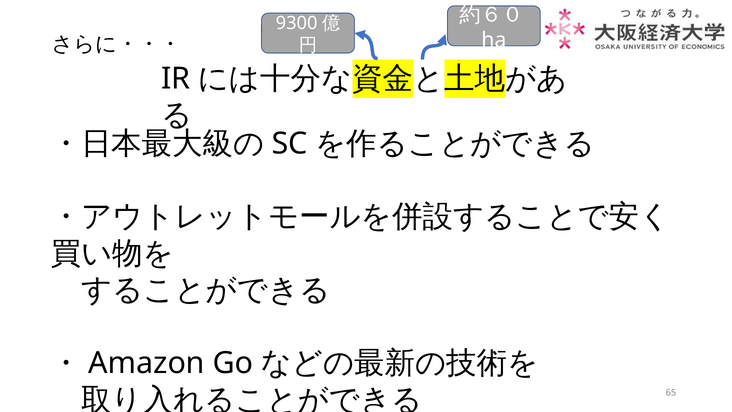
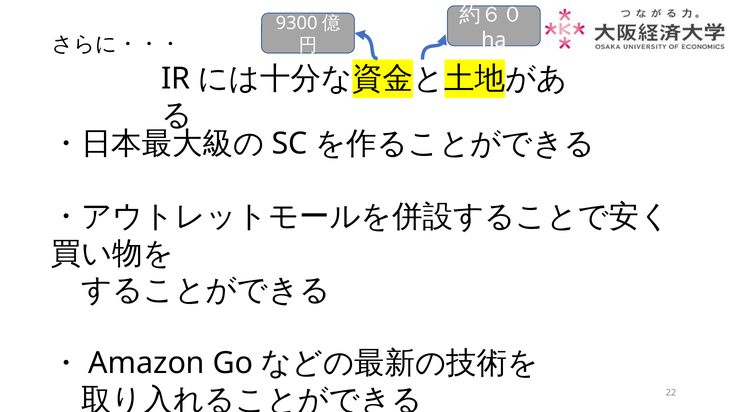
65: 65 -> 22 (671, 392)
